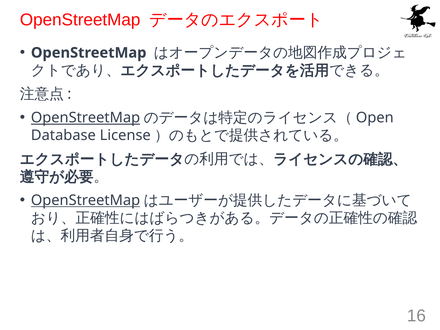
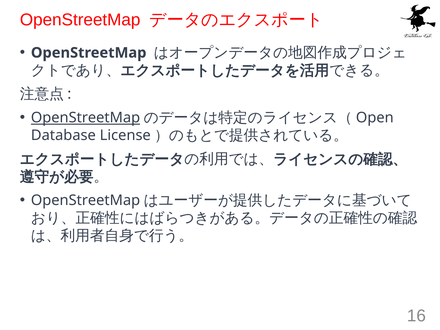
OpenStreetMap underline: present -> none (86, 200)
